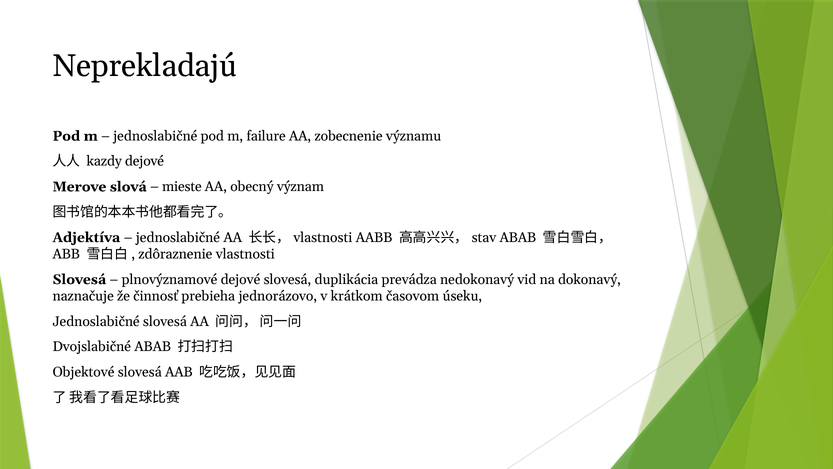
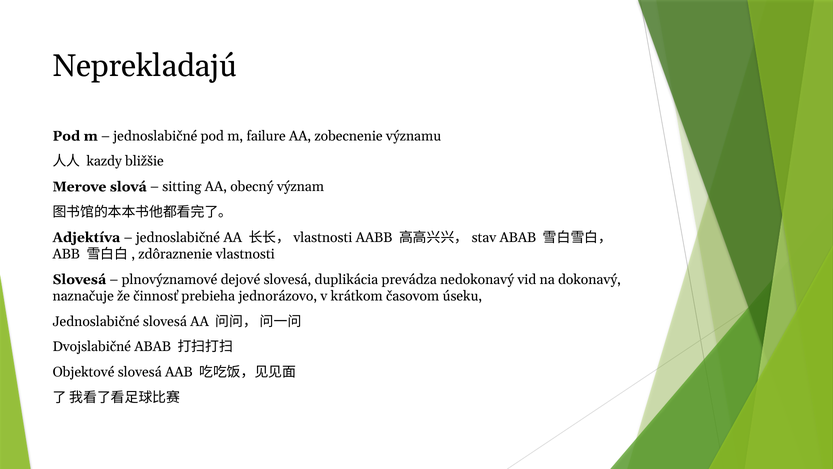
kazdy dejové: dejové -> bližšie (144, 161)
mieste: mieste -> sitting (182, 187)
